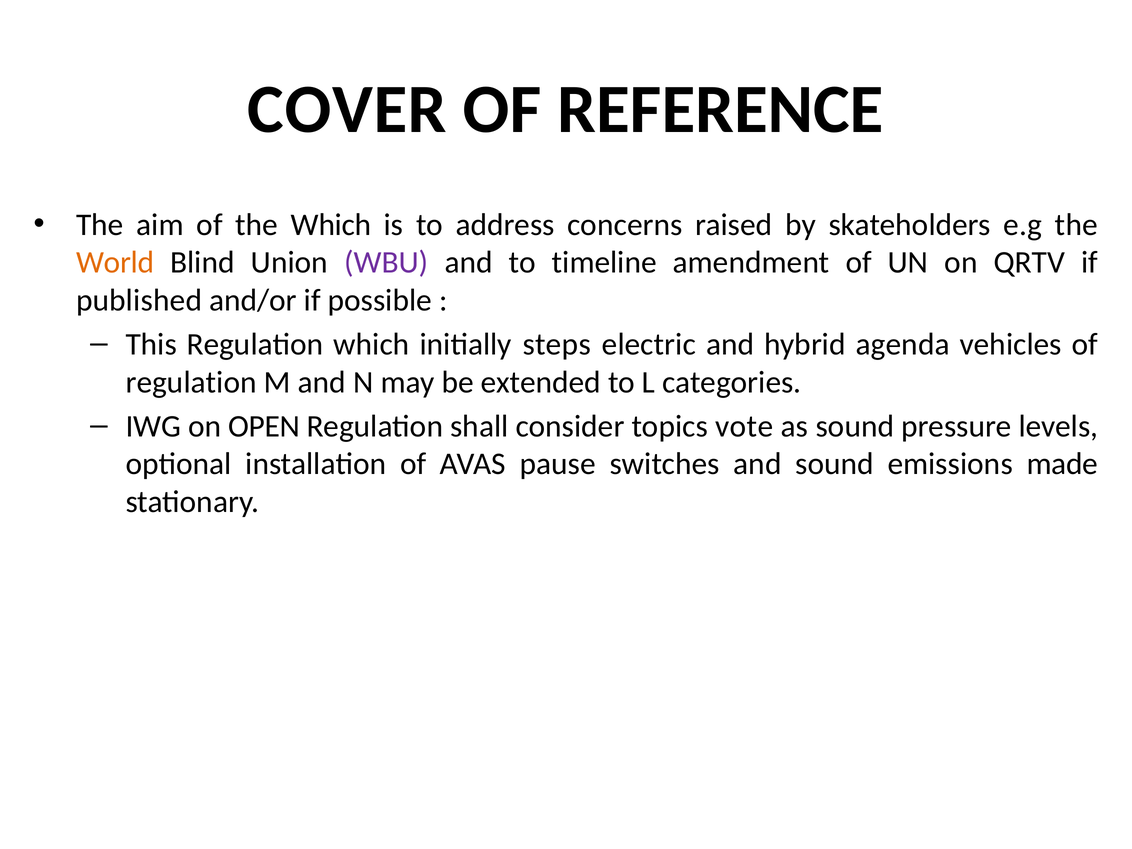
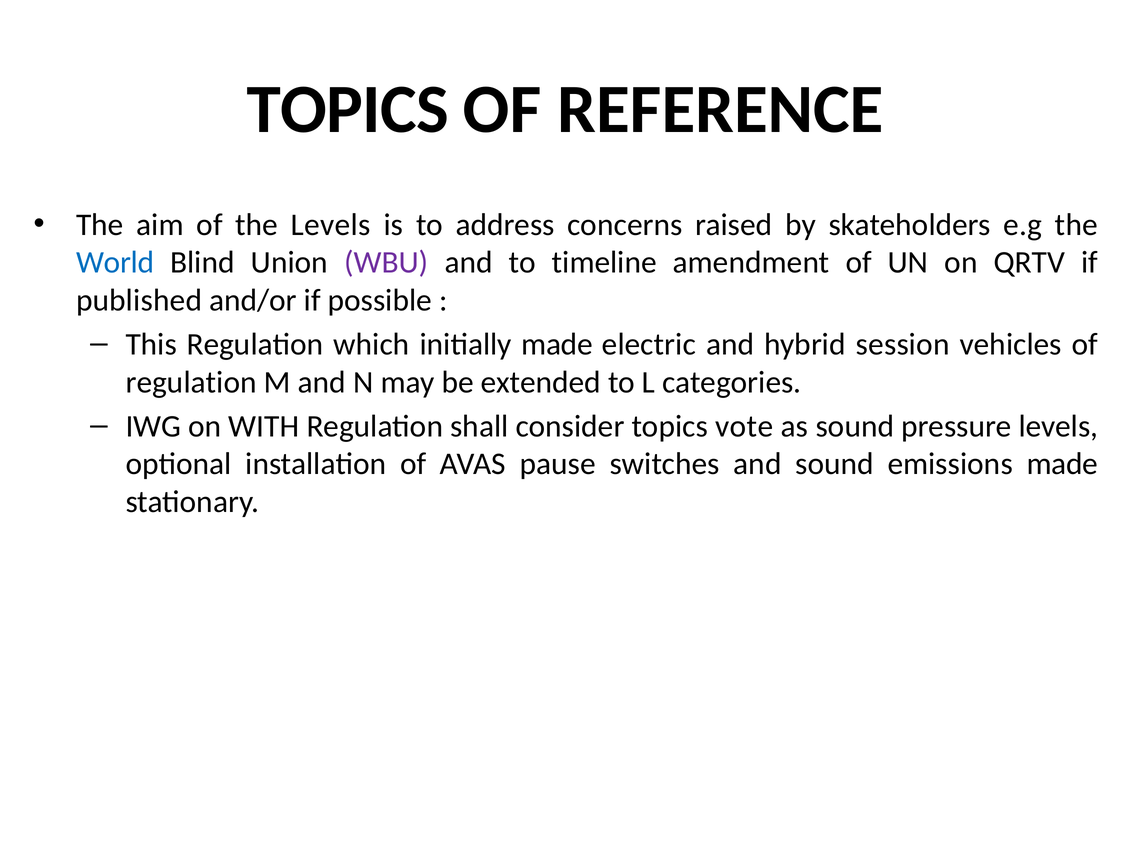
COVER: COVER -> TOPICS (348, 110)
the Which: Which -> Levels (331, 225)
World colour: orange -> blue (115, 263)
initially steps: steps -> made (557, 344)
agenda: agenda -> session (903, 344)
OPEN: OPEN -> WITH (264, 426)
